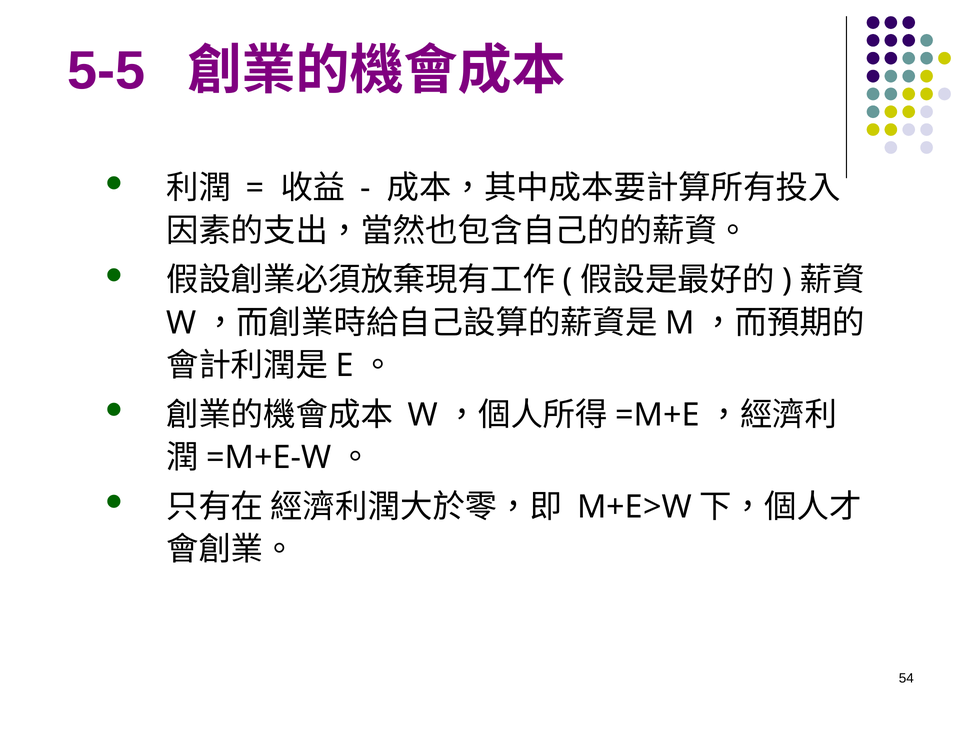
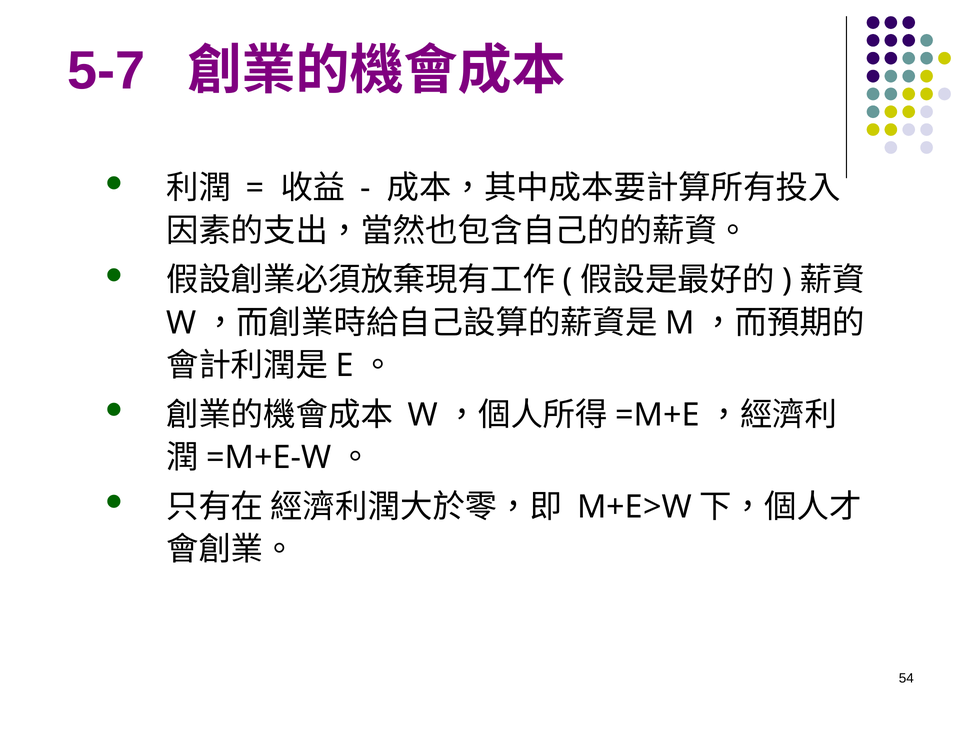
5-5: 5-5 -> 5-7 (106, 71)
